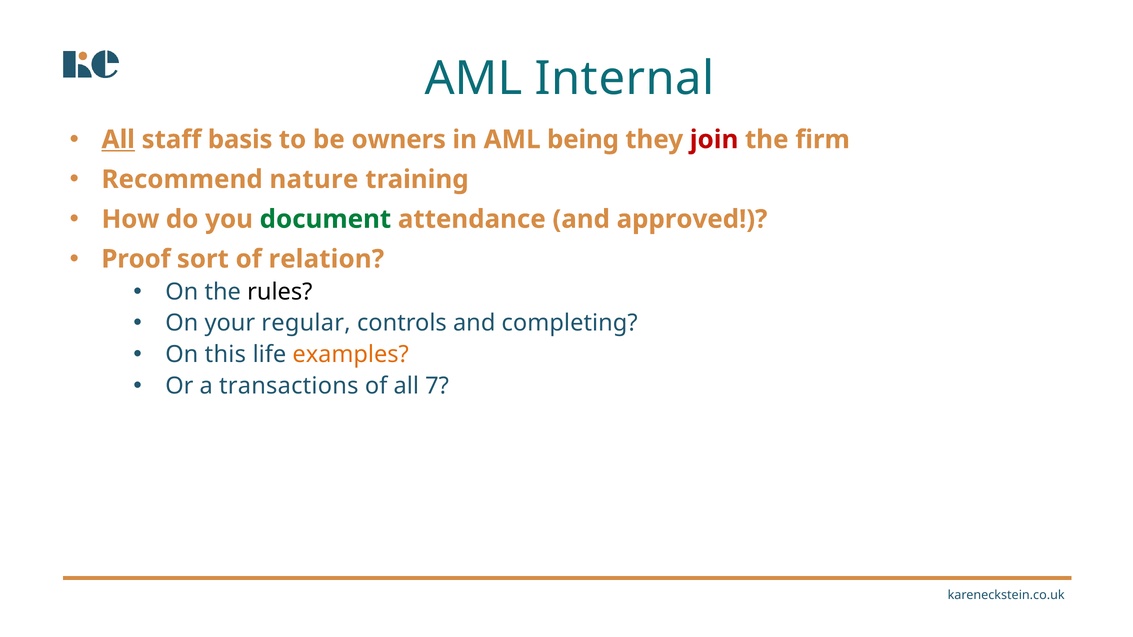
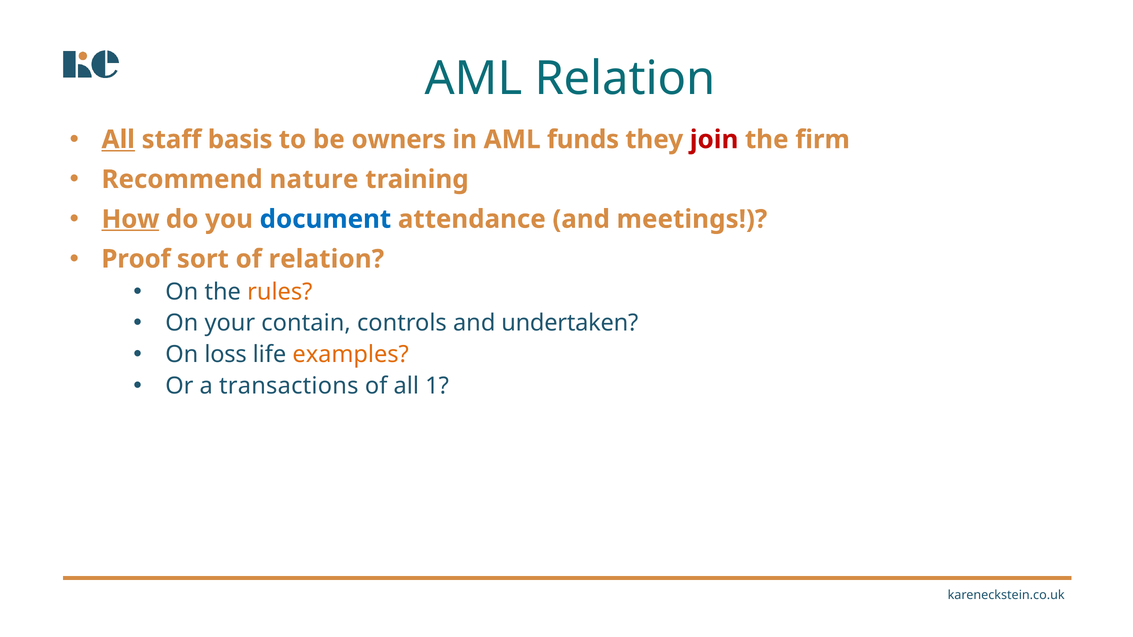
AML Internal: Internal -> Relation (625, 79)
being: being -> funds (583, 140)
How underline: none -> present (130, 219)
document colour: green -> blue (325, 219)
approved: approved -> meetings (692, 219)
rules colour: black -> orange (280, 292)
regular: regular -> contain (306, 323)
completing: completing -> undertaken (570, 323)
this: this -> loss (226, 355)
7: 7 -> 1 (437, 386)
